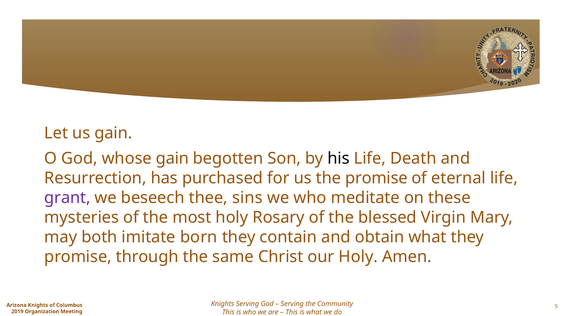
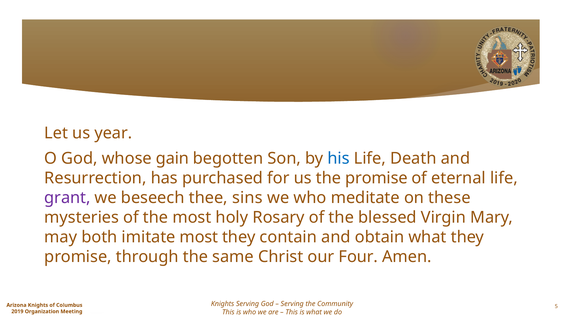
us gain: gain -> year (113, 133)
his colour: black -> blue (339, 159)
imitate born: born -> most (199, 237)
our Holy: Holy -> Four (358, 257)
